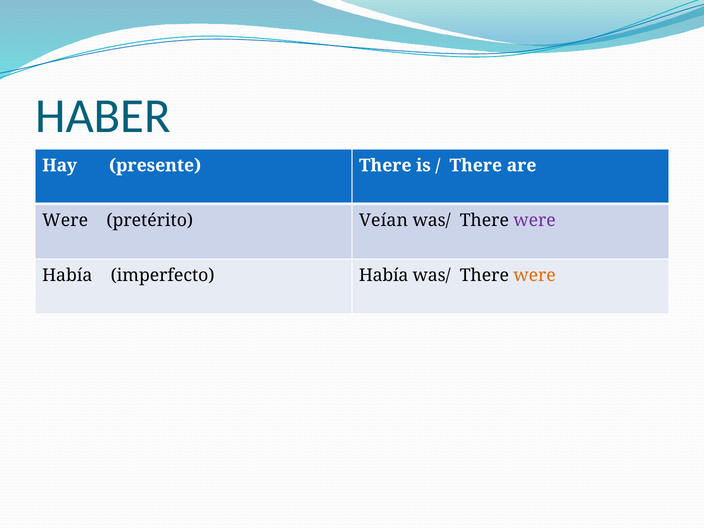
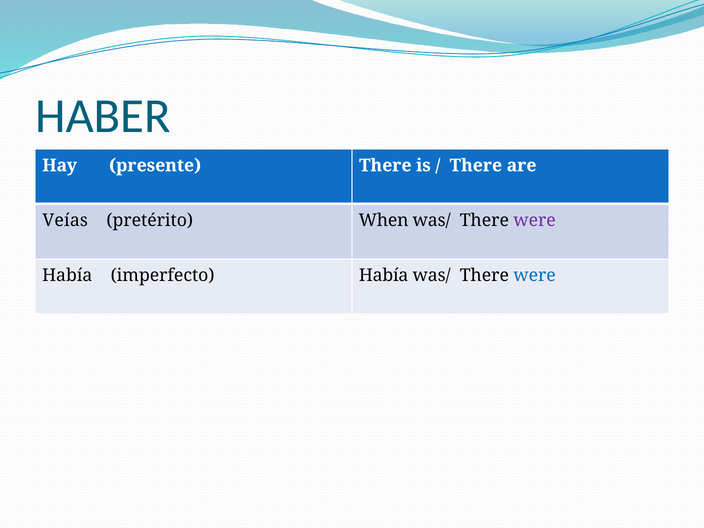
Were: Were -> Veías (65, 220)
Veían: Veían -> When (384, 220)
were colour: orange -> blue (535, 275)
